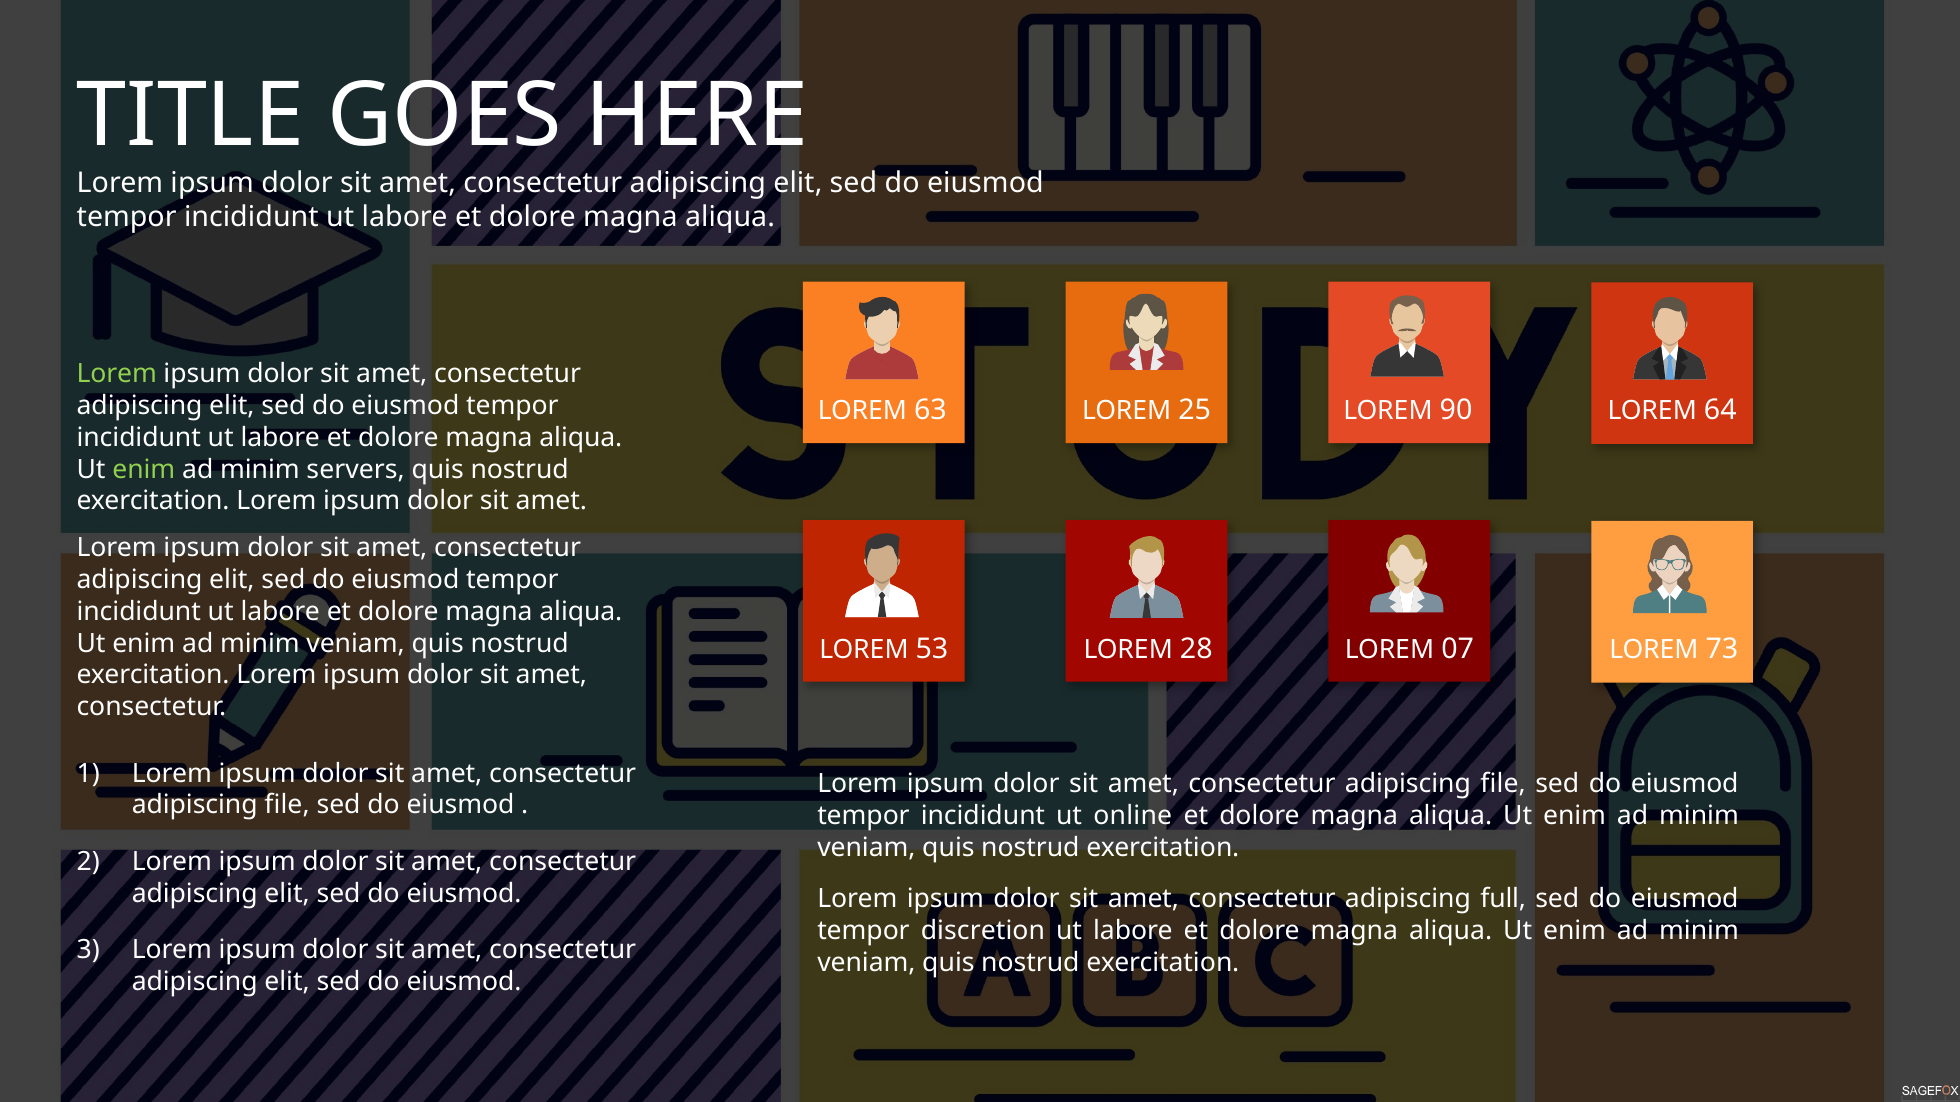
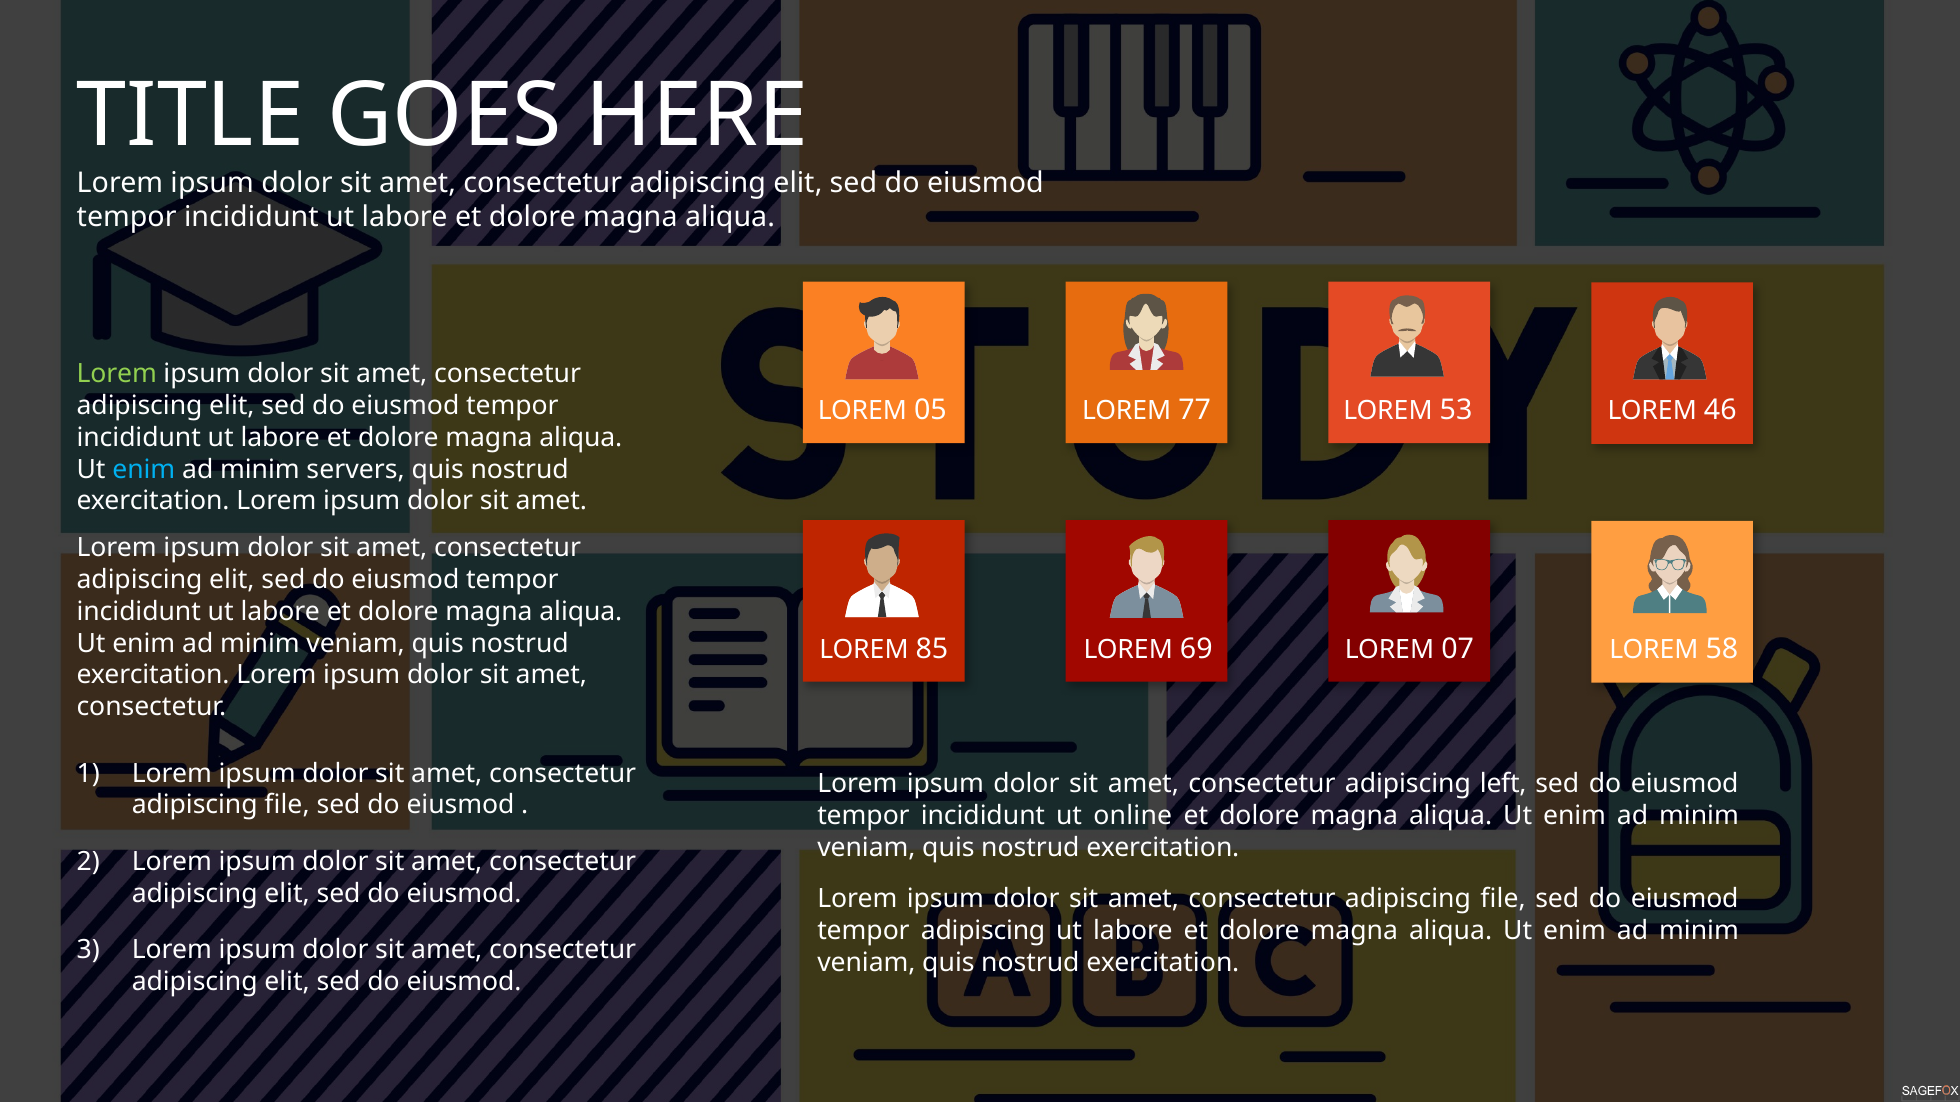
63: 63 -> 05 (930, 410)
25: 25 -> 77 (1195, 410)
90: 90 -> 53 (1456, 410)
64: 64 -> 46 (1720, 410)
enim colour: light green -> light blue (144, 469)
53: 53 -> 85 (932, 649)
28: 28 -> 69 (1196, 649)
73: 73 -> 58 (1722, 649)
file: file -> left (1503, 784)
full: full -> file (1503, 899)
tempor discretion: discretion -> adipiscing (983, 931)
